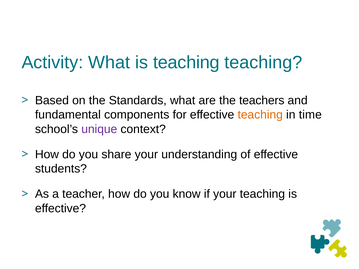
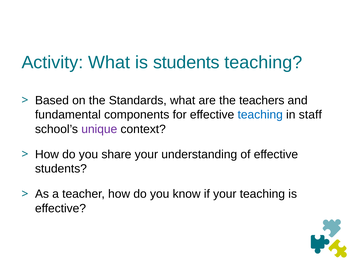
is teaching: teaching -> students (186, 63)
teaching colour: orange -> blue (260, 115)
time: time -> staff (310, 115)
